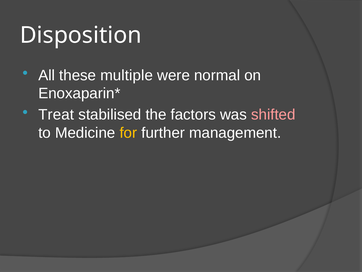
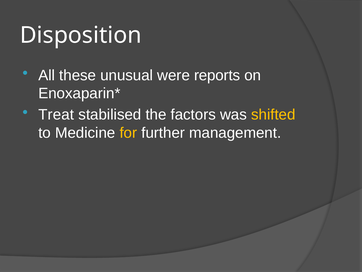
multiple: multiple -> unusual (127, 75)
normal: normal -> reports (217, 75)
shifted colour: pink -> yellow (273, 114)
